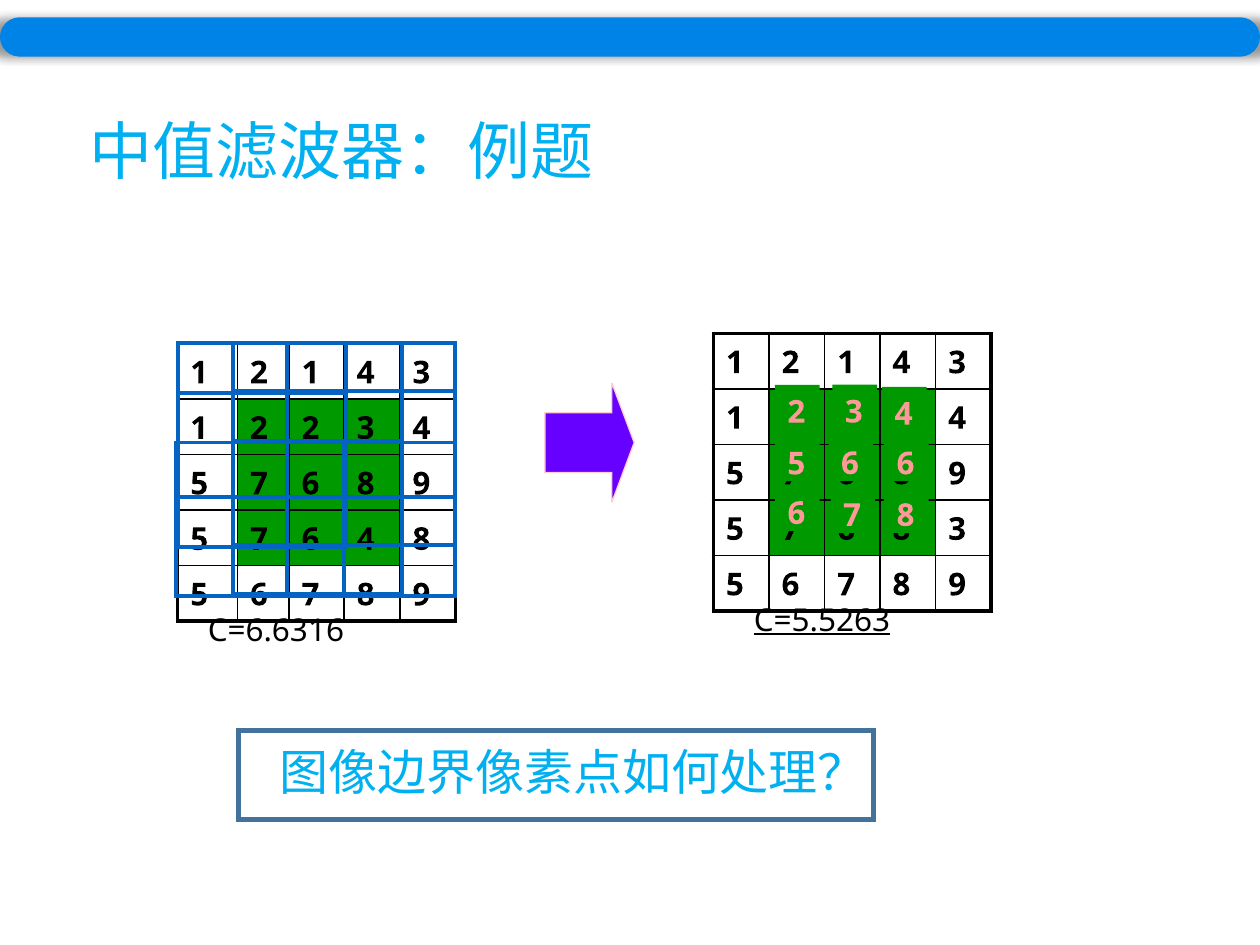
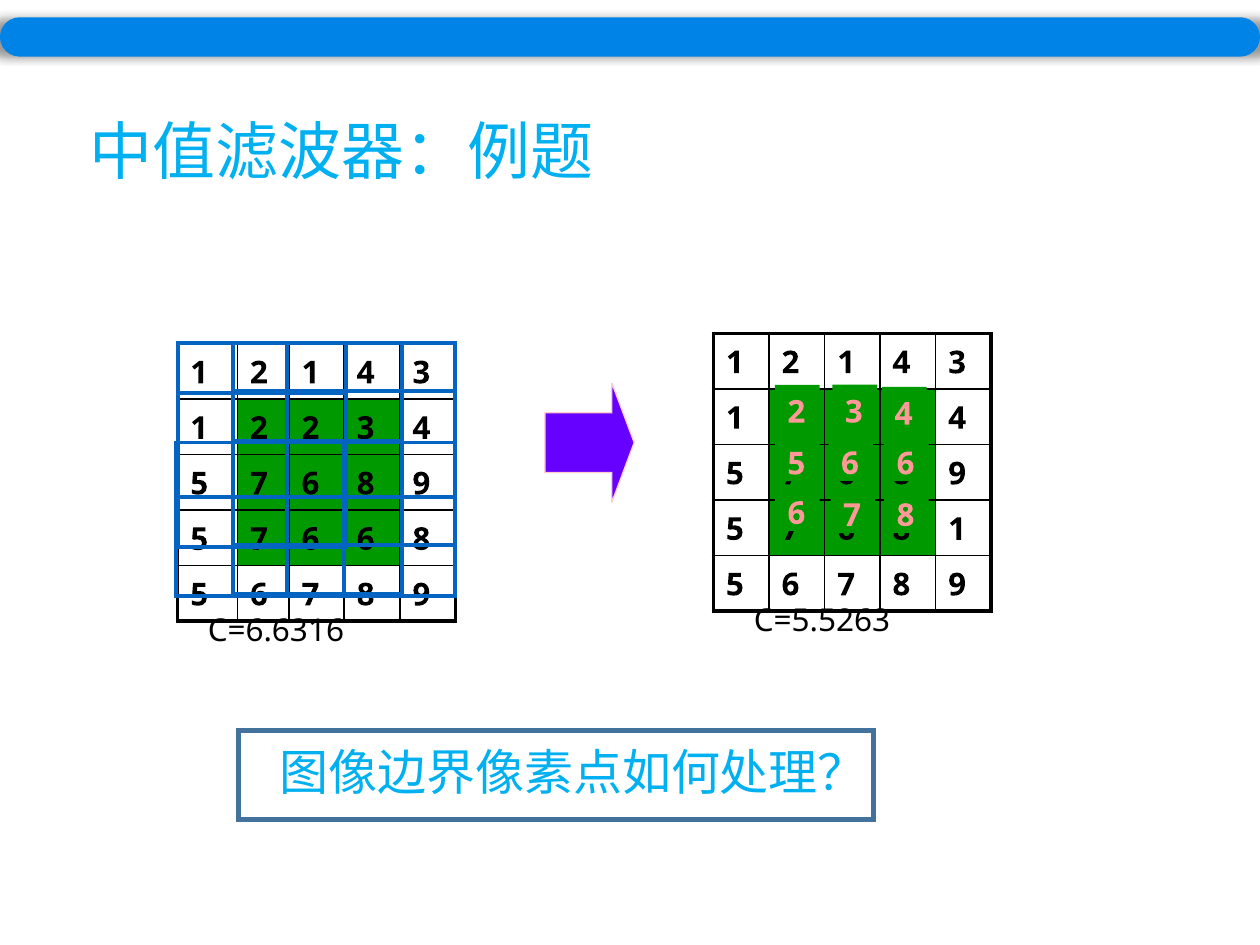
3: 3 -> 1 (957, 529)
7 6 4: 4 -> 6 (366, 539)
C=5.5263 underline: present -> none (822, 621)
